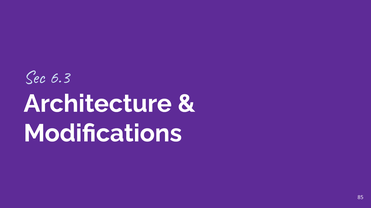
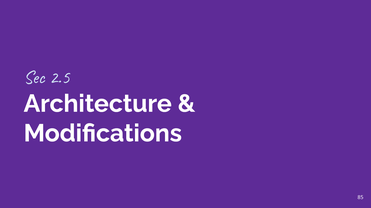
6.3: 6.3 -> 2.5 (59, 78)
